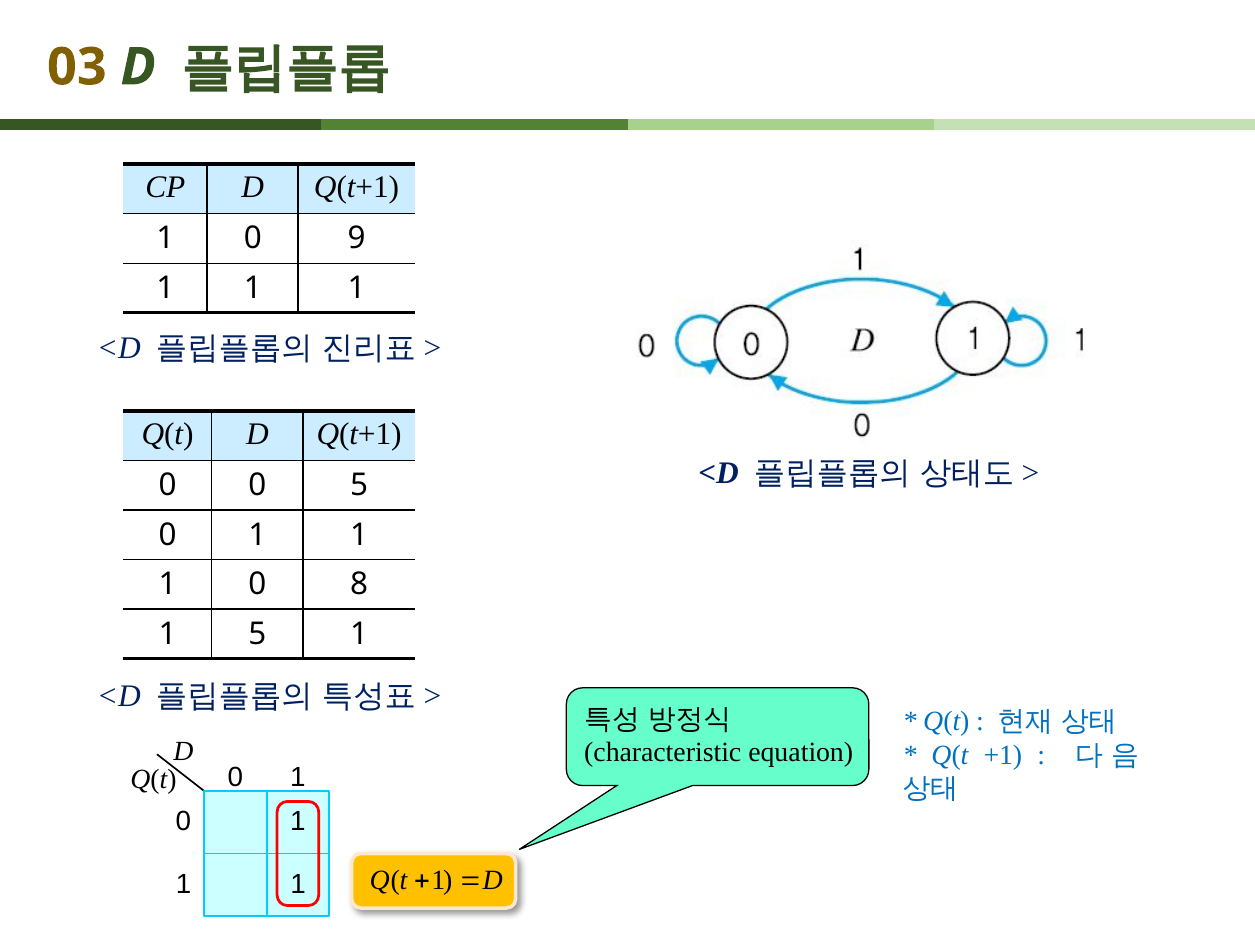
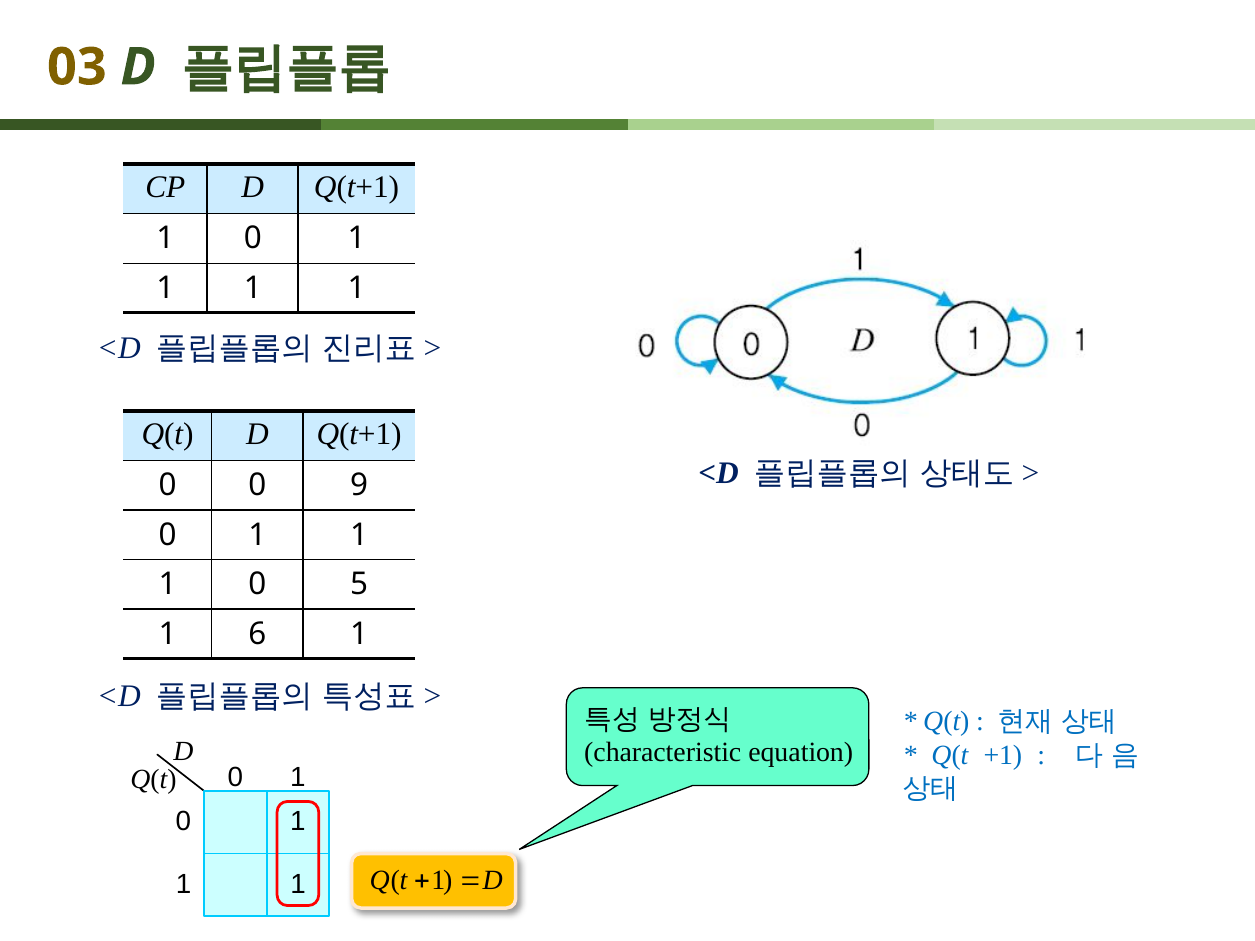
9: 9 -> 1 (357, 238)
0 5: 5 -> 9 (359, 485)
8: 8 -> 5 (359, 584)
1 5: 5 -> 6 (257, 634)
